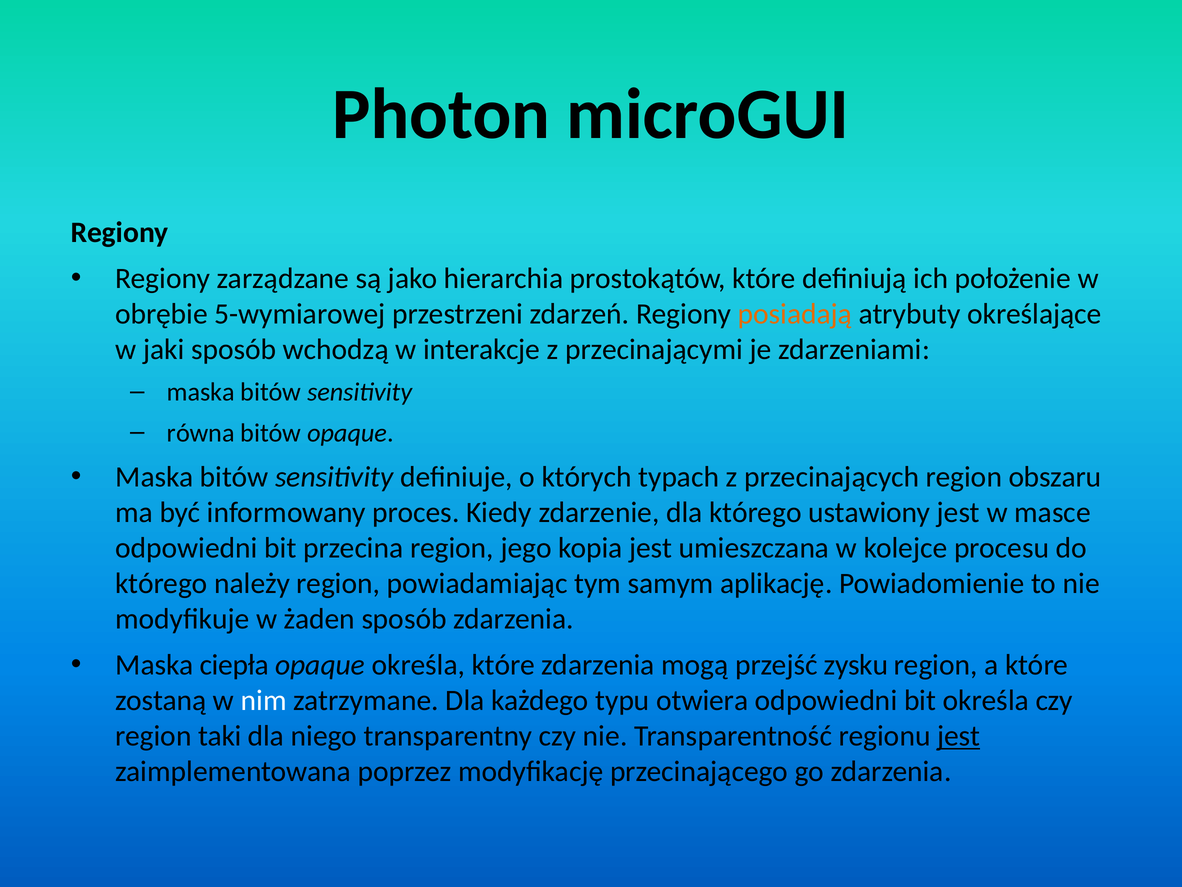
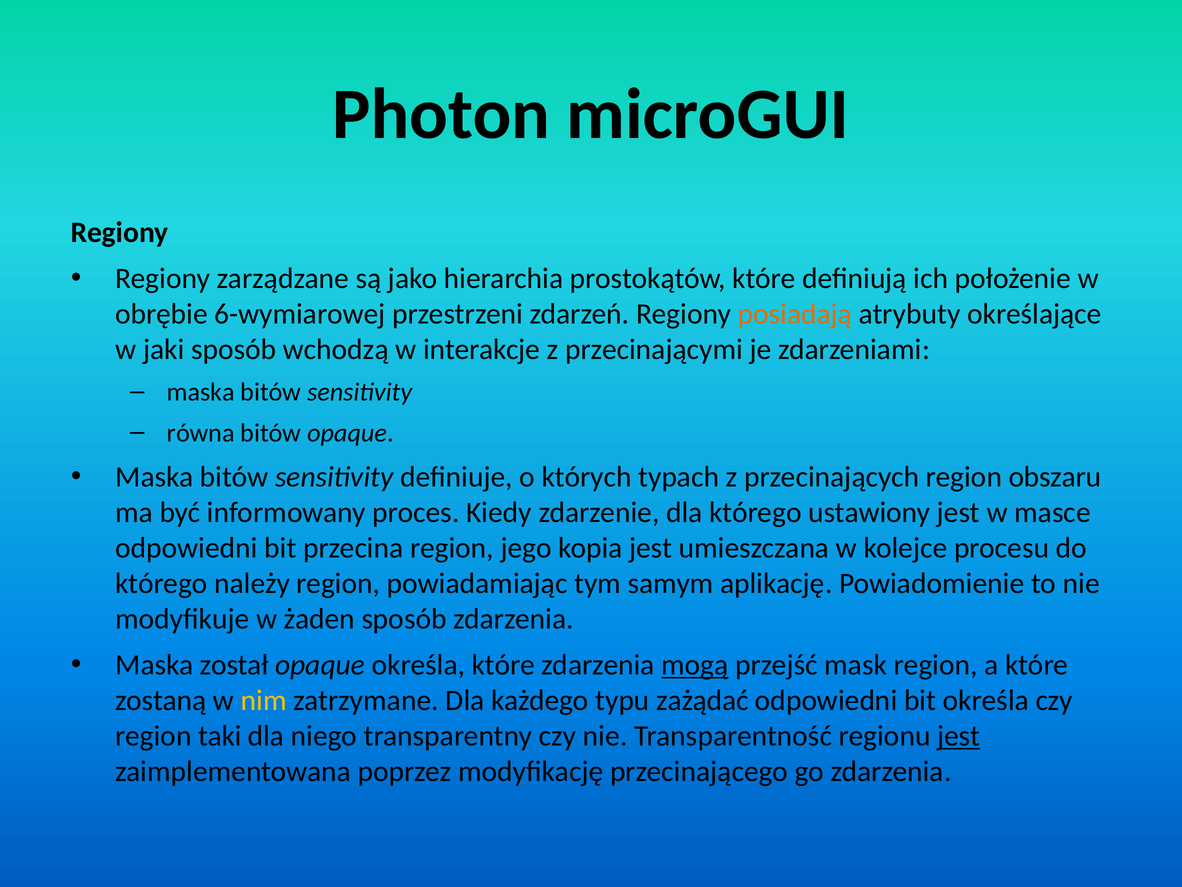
5-wymiarowej: 5-wymiarowej -> 6-wymiarowej (300, 314)
ciepła: ciepła -> został (234, 665)
mogą underline: none -> present (695, 665)
zysku: zysku -> mask (856, 665)
nim colour: white -> yellow (264, 700)
otwiera: otwiera -> zażądać (702, 700)
